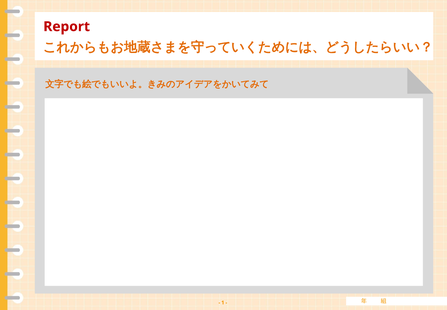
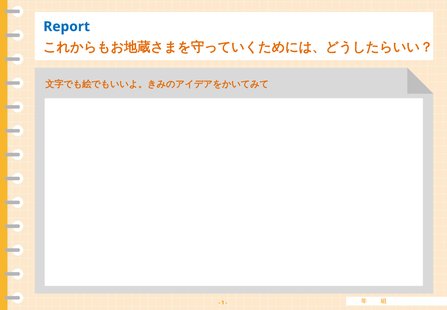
Report colour: red -> blue (67, 27)
